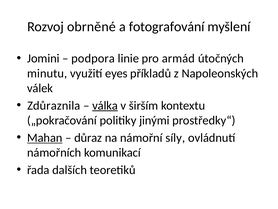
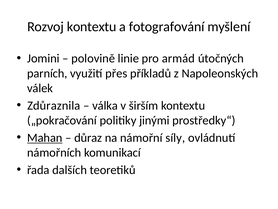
Rozvoj obrněné: obrněné -> kontextu (92, 27)
podpora: podpora -> polovině (93, 58)
minutu: minutu -> parních (47, 73)
eyes: eyes -> přes (116, 73)
válka underline: present -> none (105, 105)
